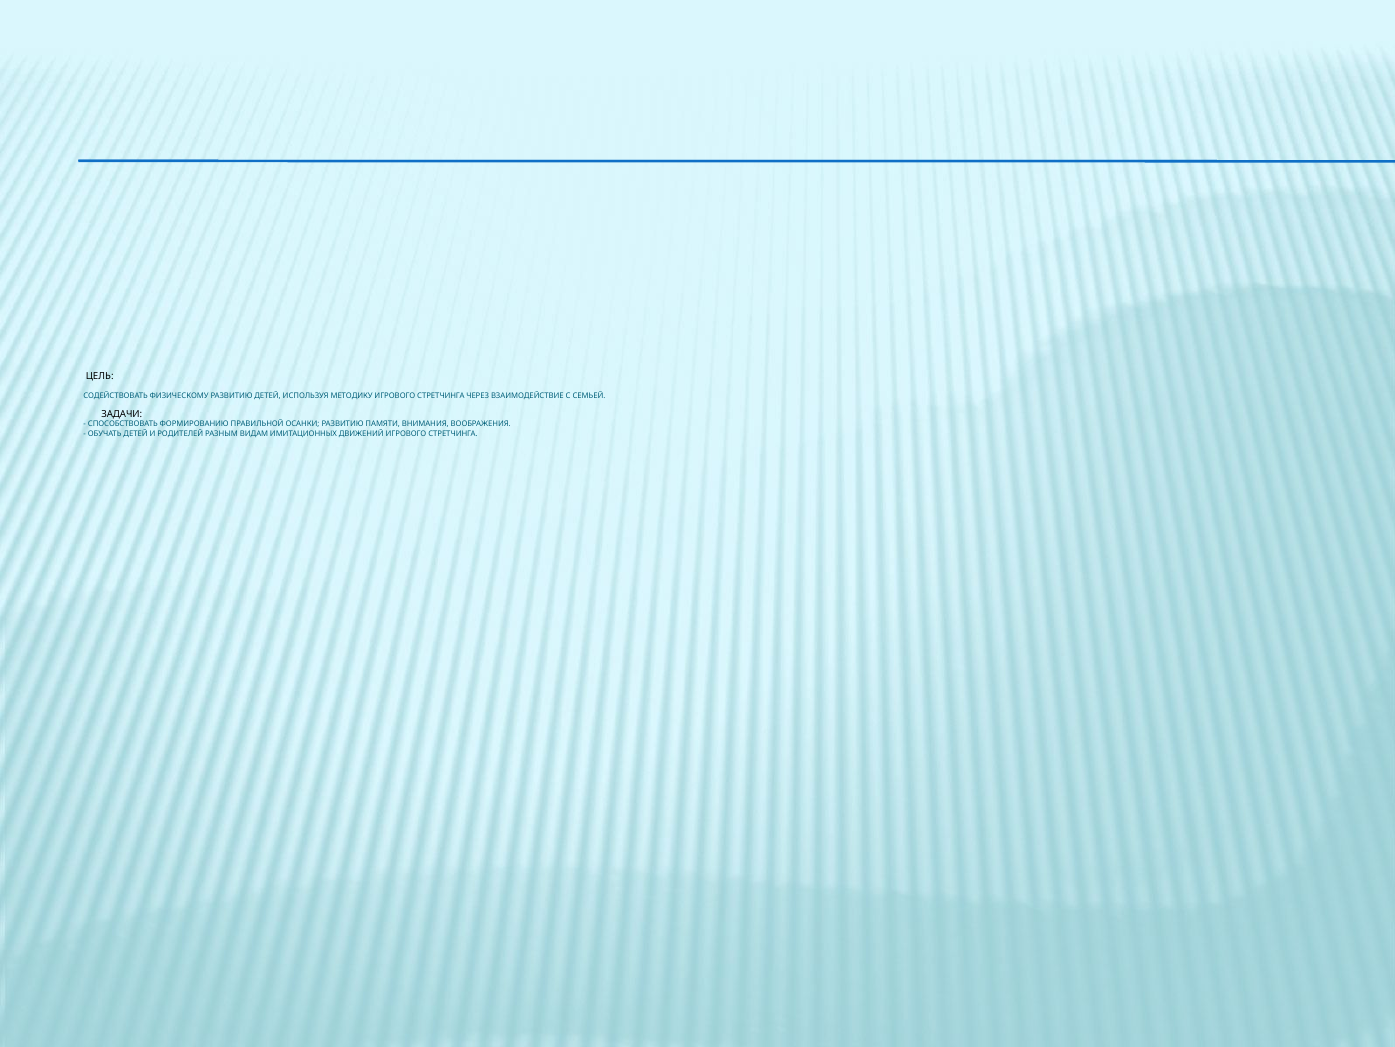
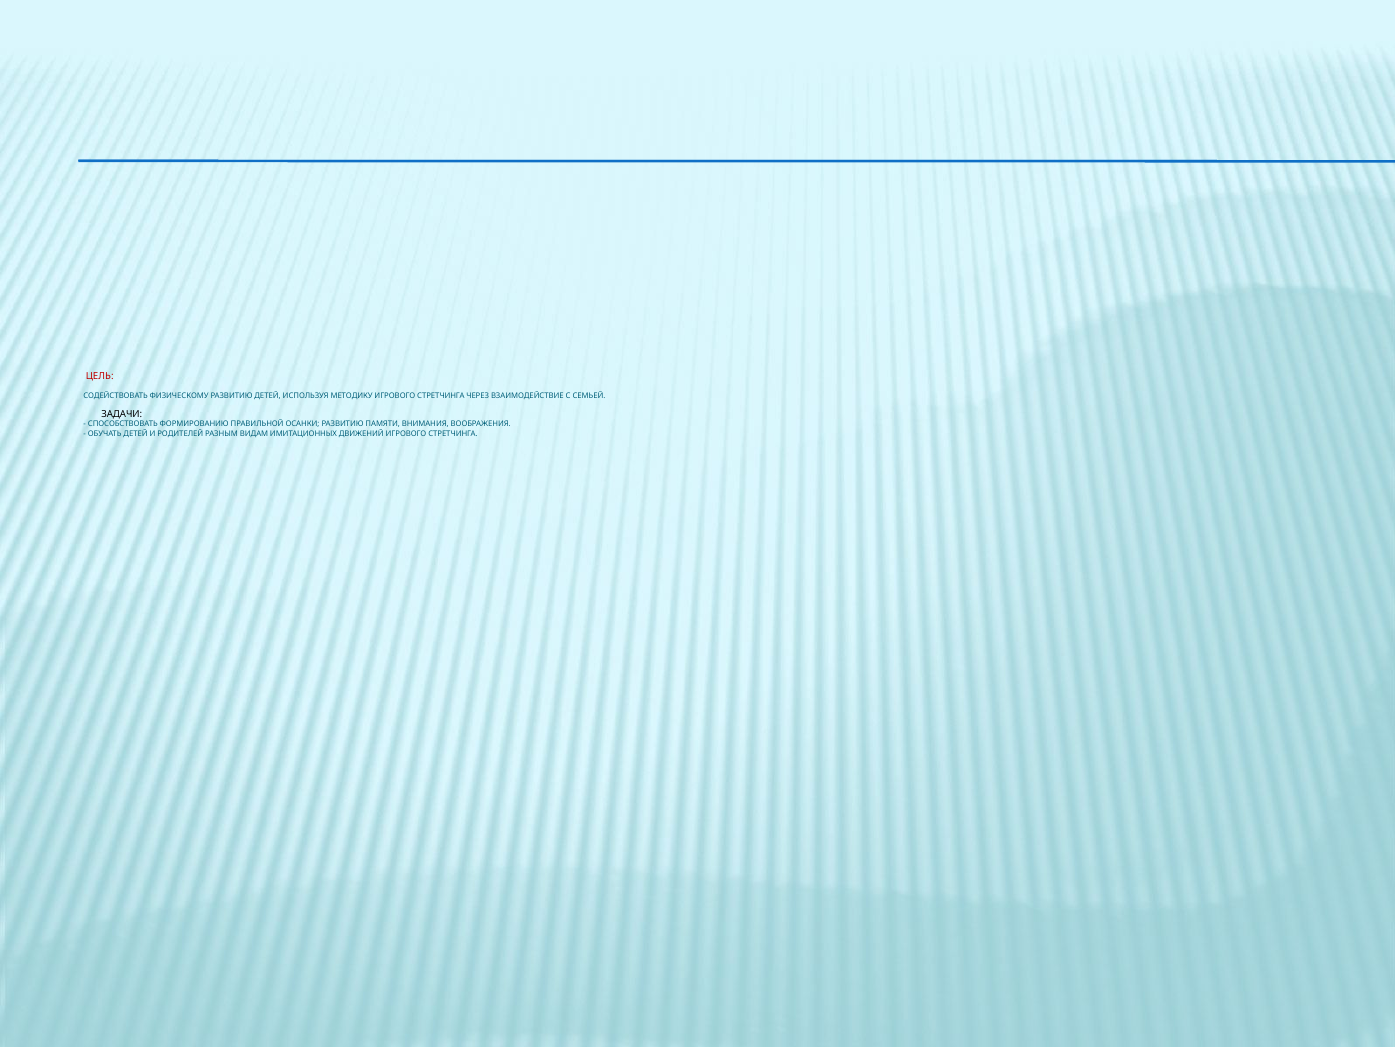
ЦЕЛЬ colour: black -> red (100, 376)
